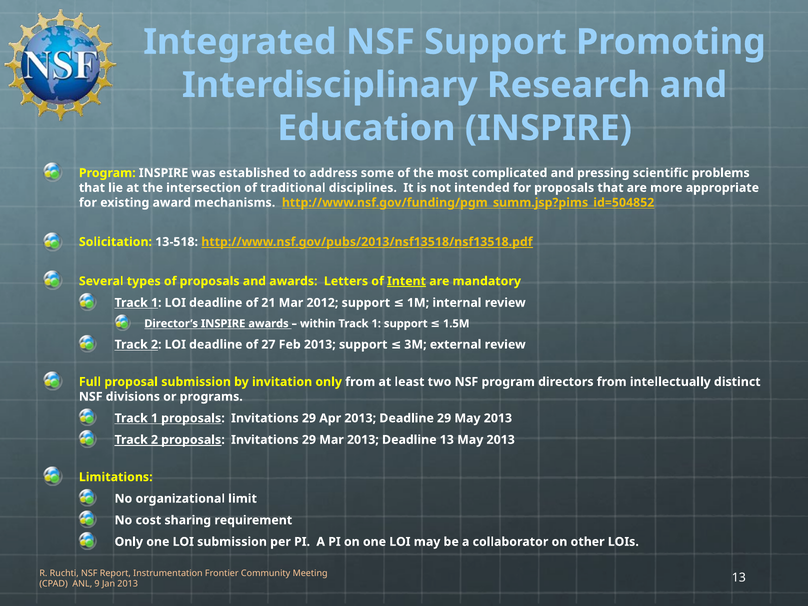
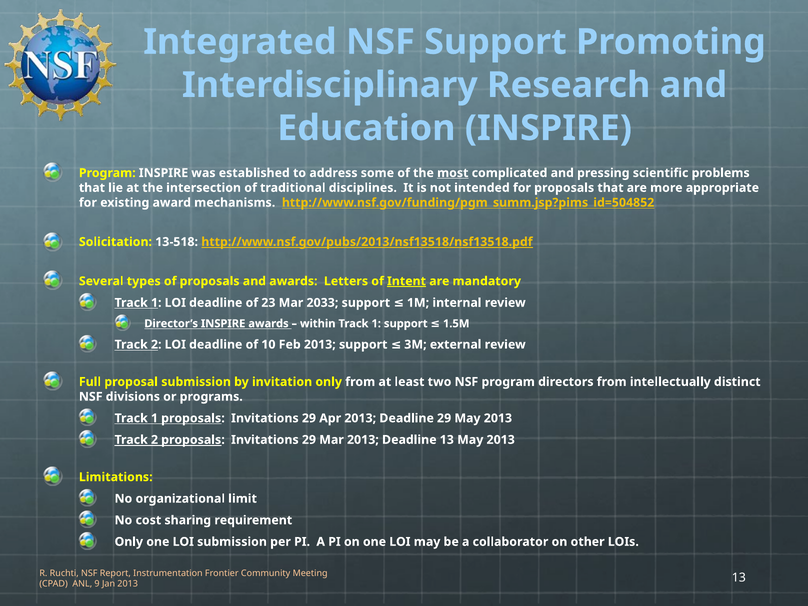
most underline: none -> present (453, 173)
21: 21 -> 23 (268, 303)
2012: 2012 -> 2033 (322, 303)
27: 27 -> 10 (268, 345)
